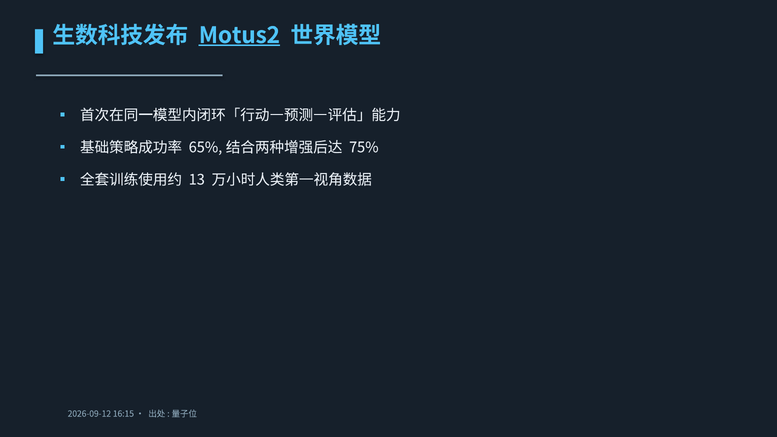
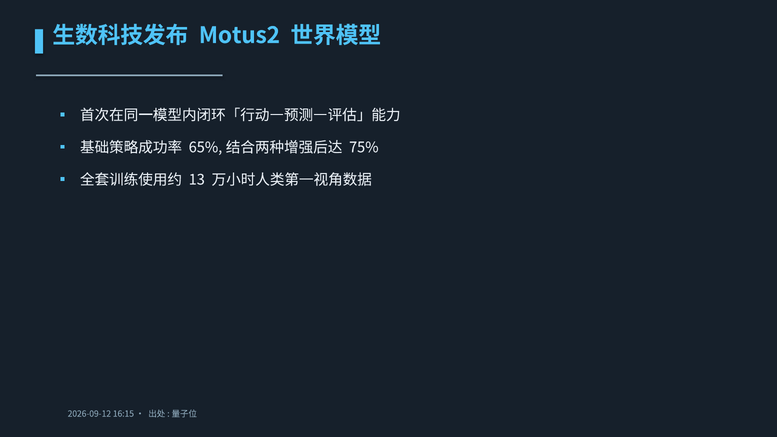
Motus2 underline: present -> none (239, 36)
